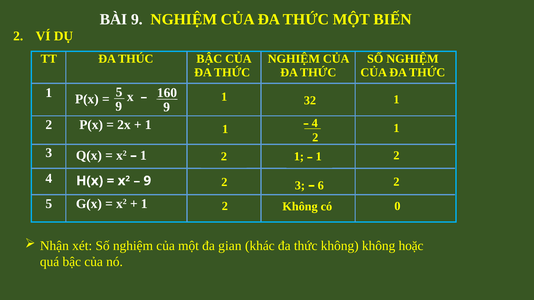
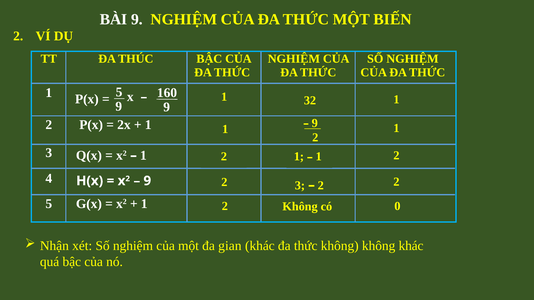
4: 4 -> 9 (315, 123)
6: 6 -> 2 (321, 186)
không hoặc: hoặc -> khác (411, 246)
